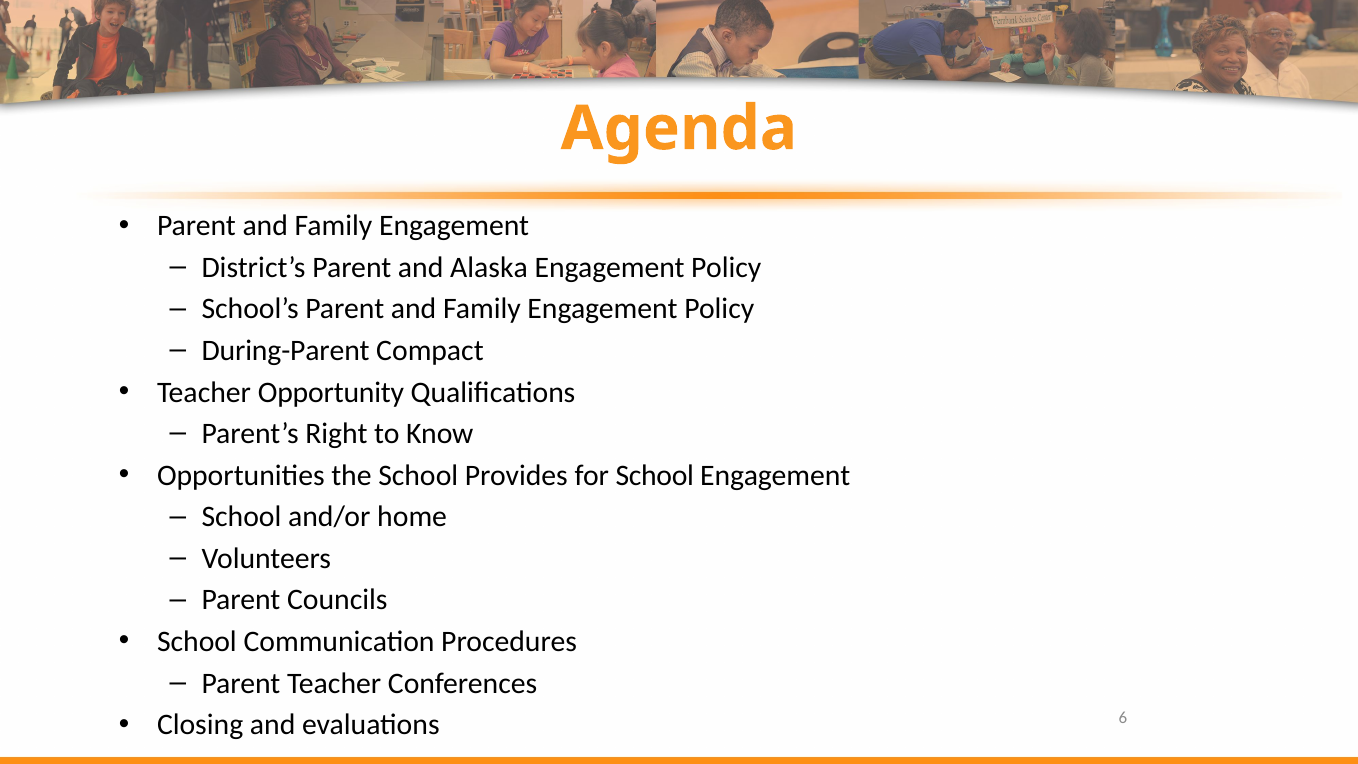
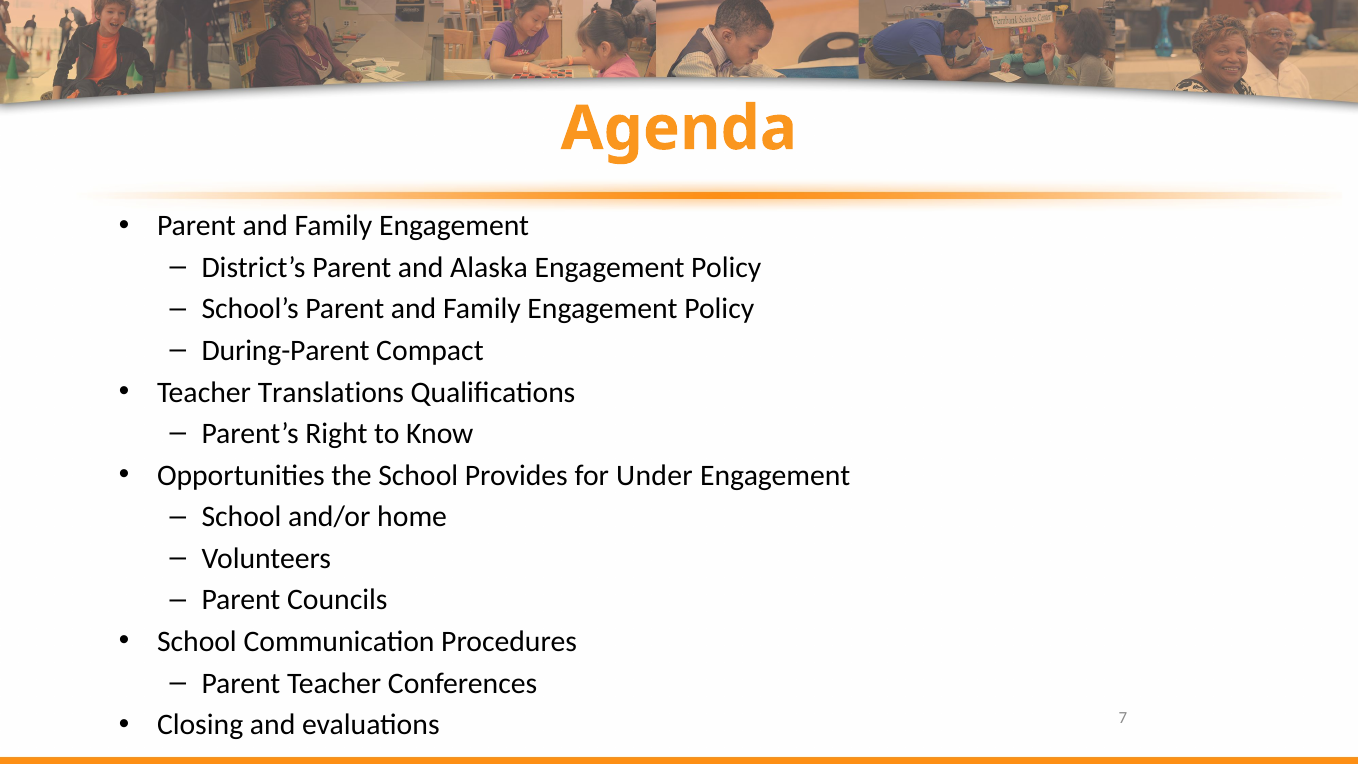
Opportunity: Opportunity -> Translations (331, 392)
for School: School -> Under (654, 475)
6: 6 -> 7 (1123, 717)
